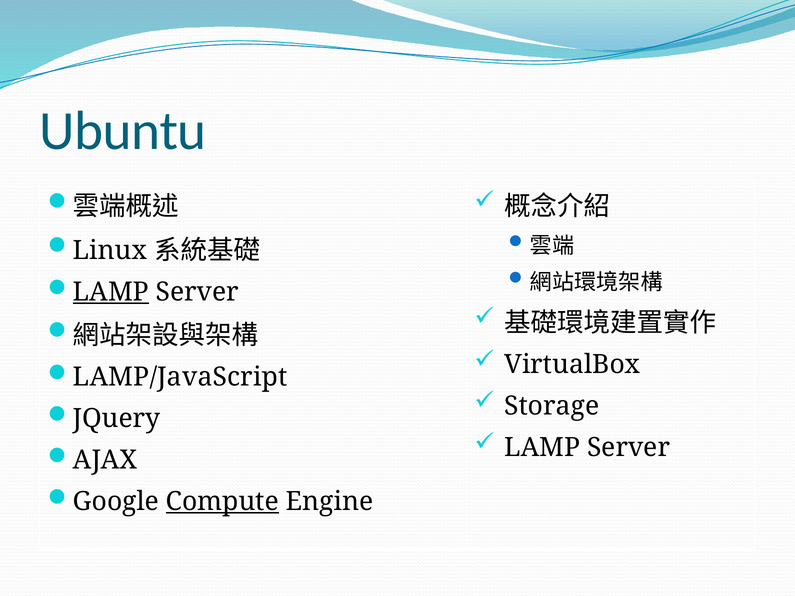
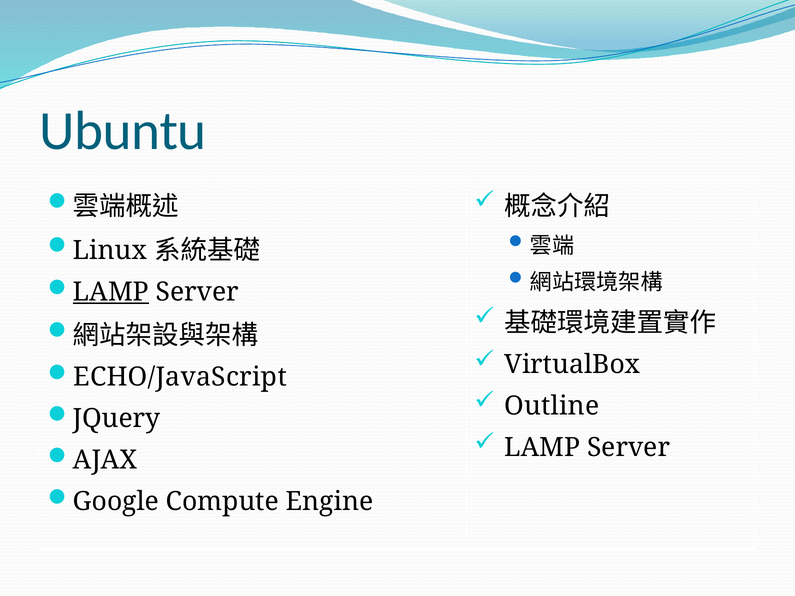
LAMP/JavaScript: LAMP/JavaScript -> ECHO/JavaScript (180, 377)
Storage: Storage -> Outline (552, 406)
Compute underline: present -> none (222, 502)
